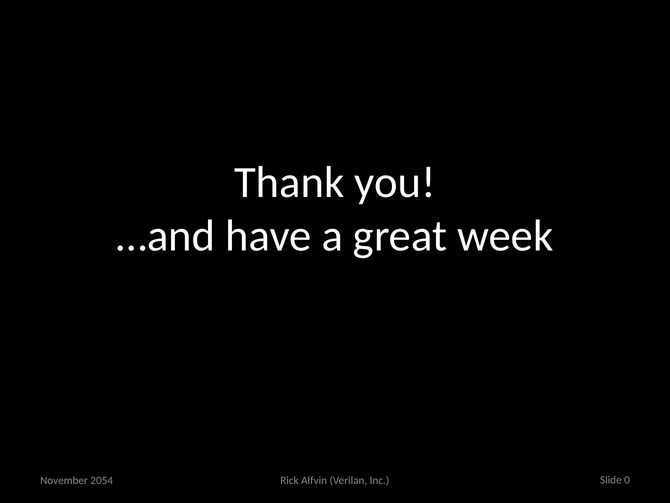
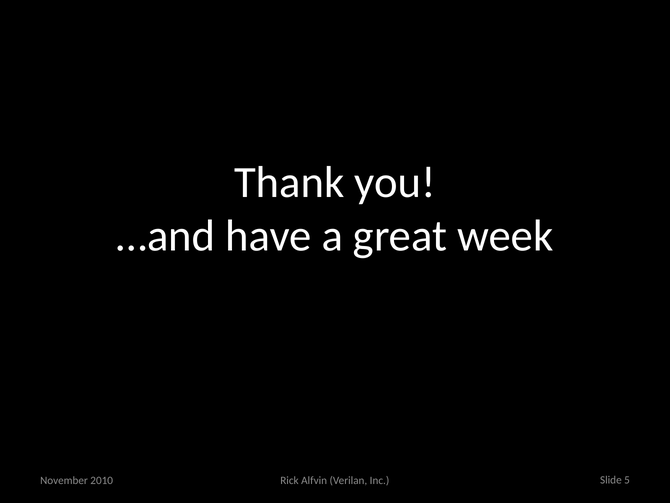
2054: 2054 -> 2010 (102, 480)
0: 0 -> 5 (627, 480)
